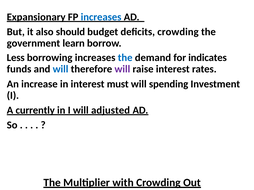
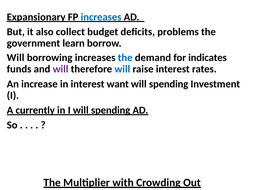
should: should -> collect (70, 32)
deficits crowding: crowding -> problems (178, 32)
Less: Less -> Will (16, 58)
will colour: blue -> purple (61, 69)
will colour: purple -> blue (122, 69)
must: must -> want (118, 84)
I will adjusted: adjusted -> spending (111, 110)
